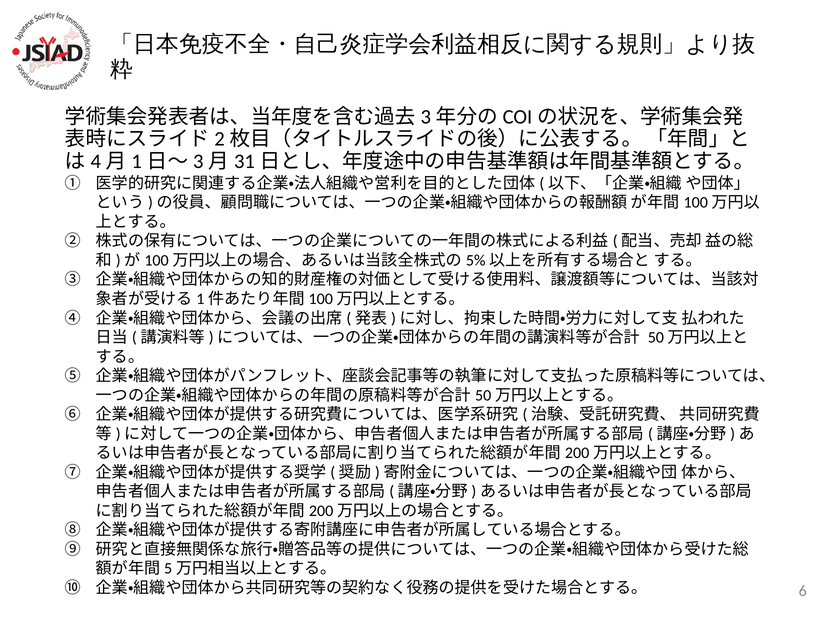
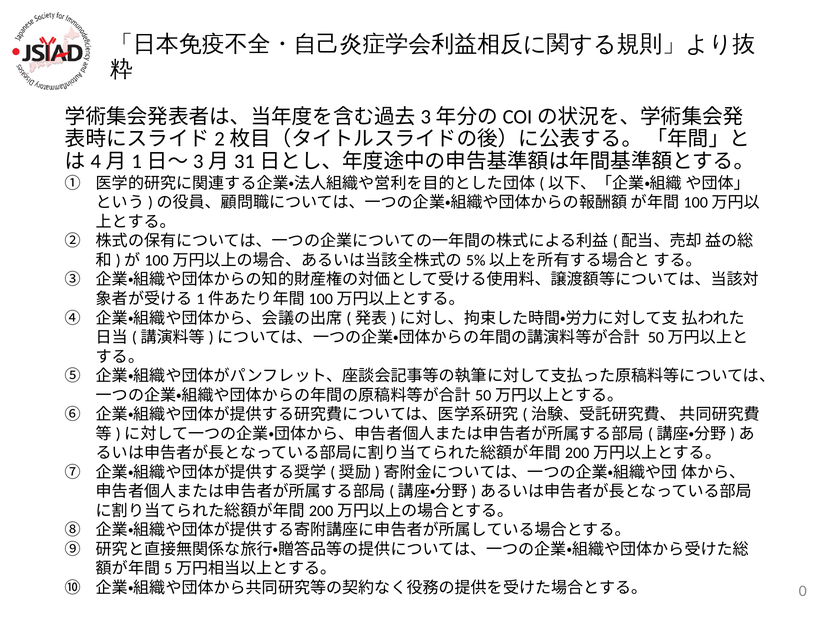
6: 6 -> 0 (803, 591)
